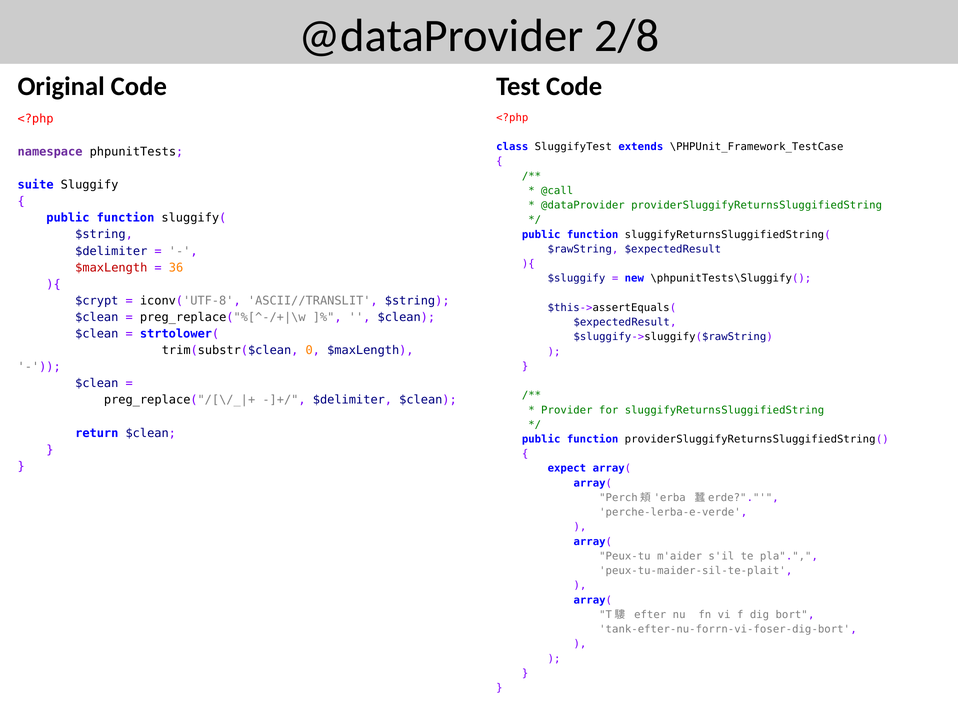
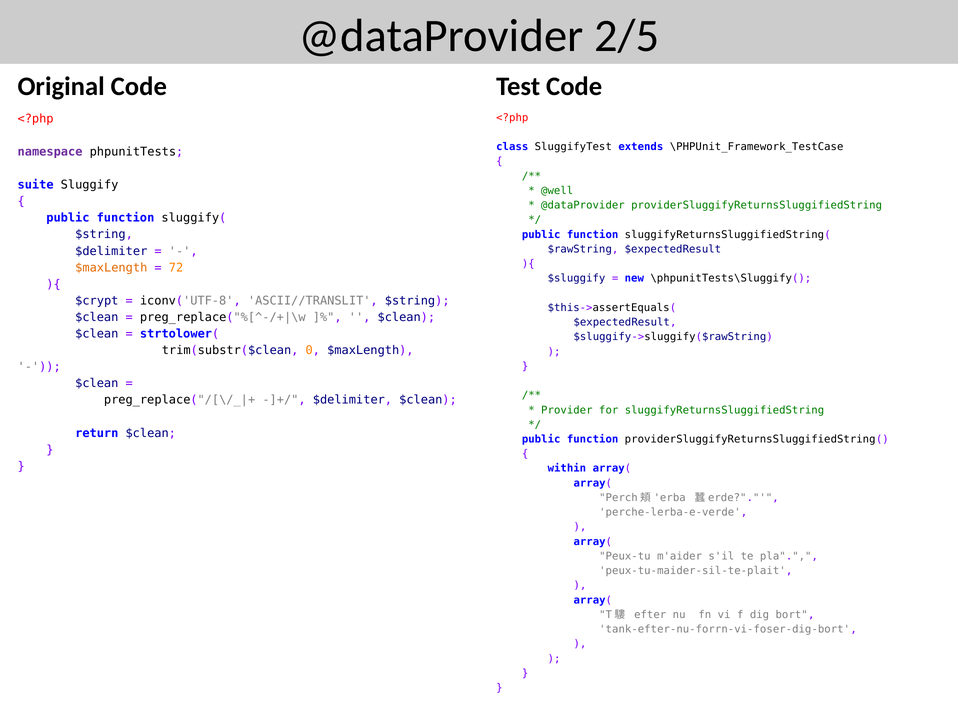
2/8: 2/8 -> 2/5 (627, 36)
@call: @call -> @well (557, 191)
$maxLength colour: red -> orange (111, 268)
36: 36 -> 72 (176, 268)
expect: expect -> within (567, 469)
